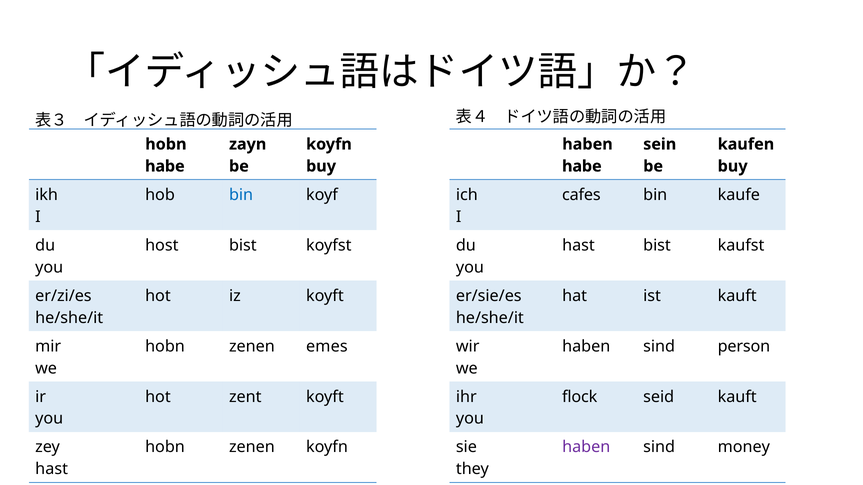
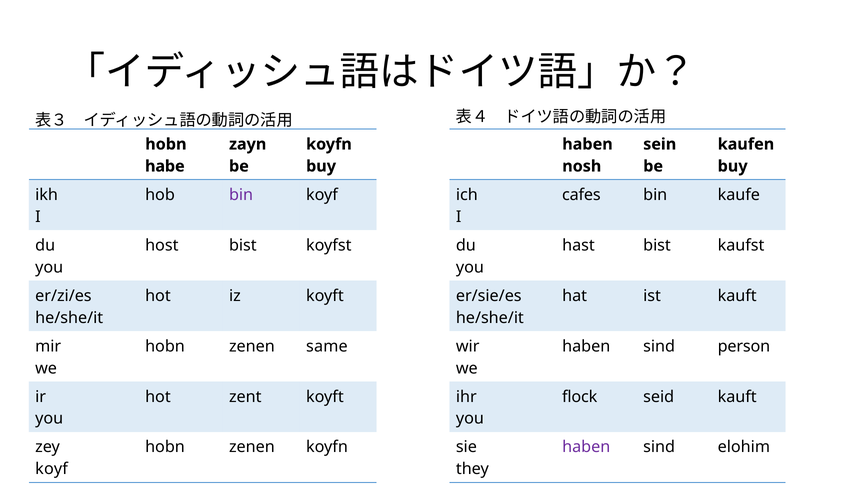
habe: habe -> nosh (582, 166)
bin colour: blue -> purple (241, 195)
emes: emes -> same (327, 346)
money: money -> elohim (744, 448)
hast: hast -> koyf (52, 470)
